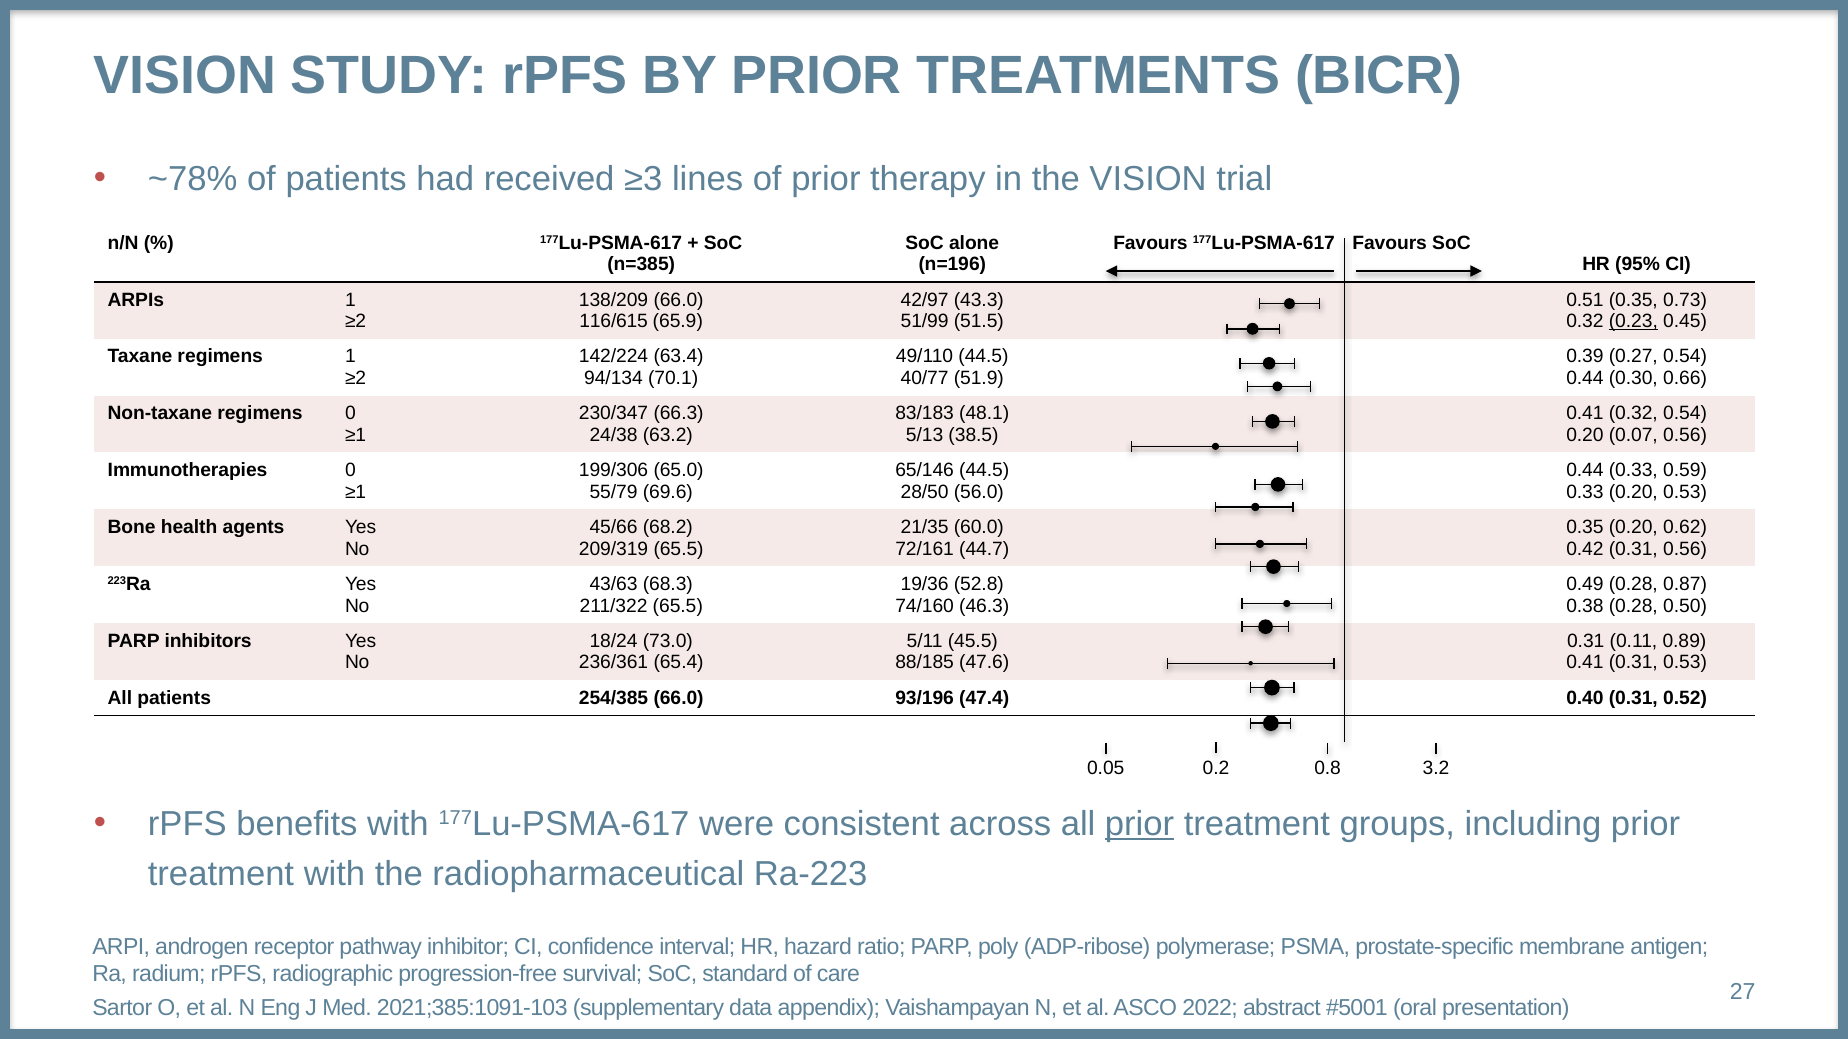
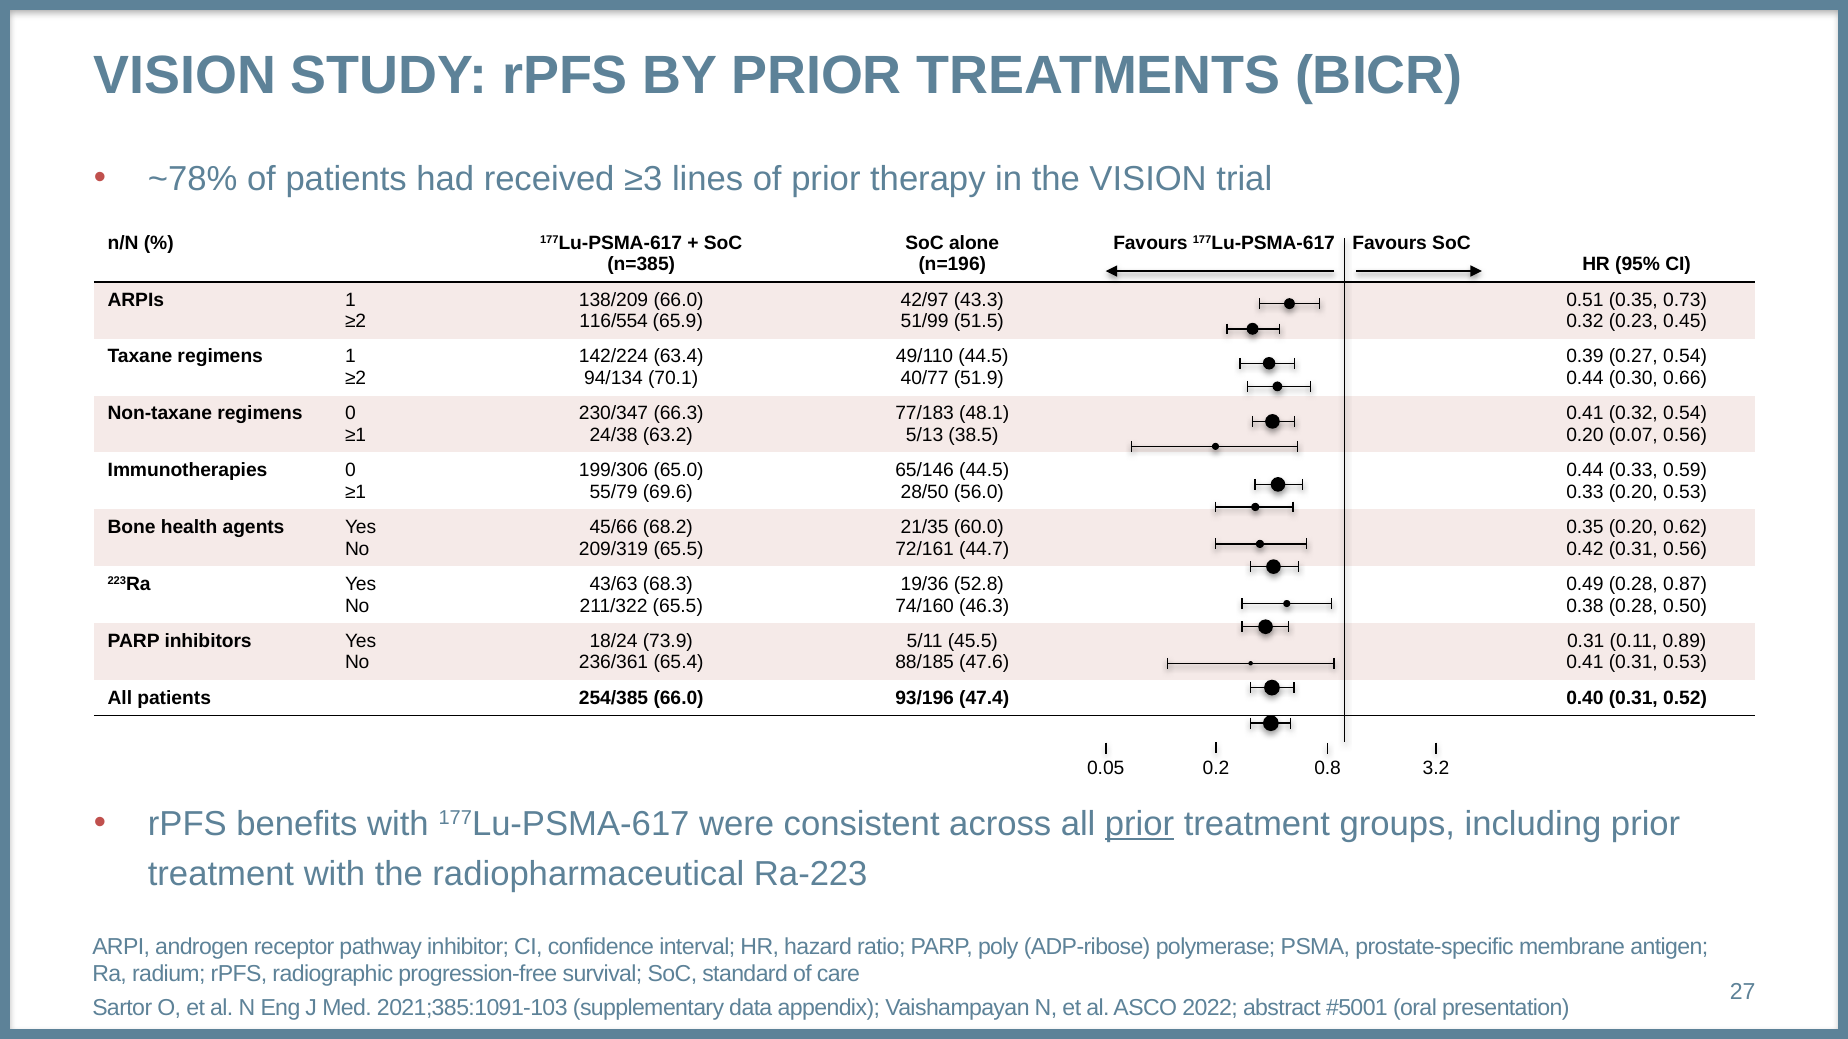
116/615: 116/615 -> 116/554 (614, 321)
0.23 underline: present -> none (1633, 321)
83/183: 83/183 -> 77/183 (925, 414)
73.0: 73.0 -> 73.9 (668, 641)
